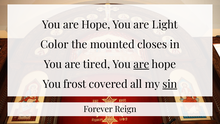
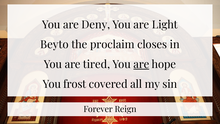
Hope: Hope -> Deny (96, 25)
Color: Color -> Beyto (54, 44)
mounted: mounted -> proclaim (112, 44)
sin underline: present -> none (170, 84)
